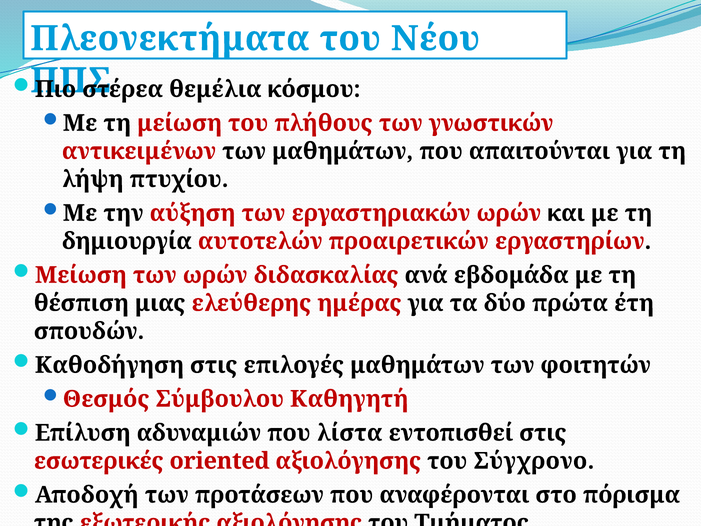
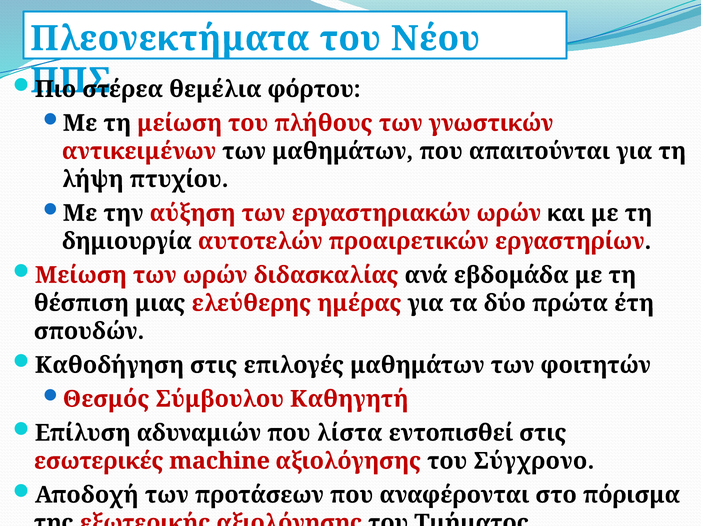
κόσμου: κόσμου -> φόρτου (314, 89)
oriented: oriented -> machine (220, 461)
